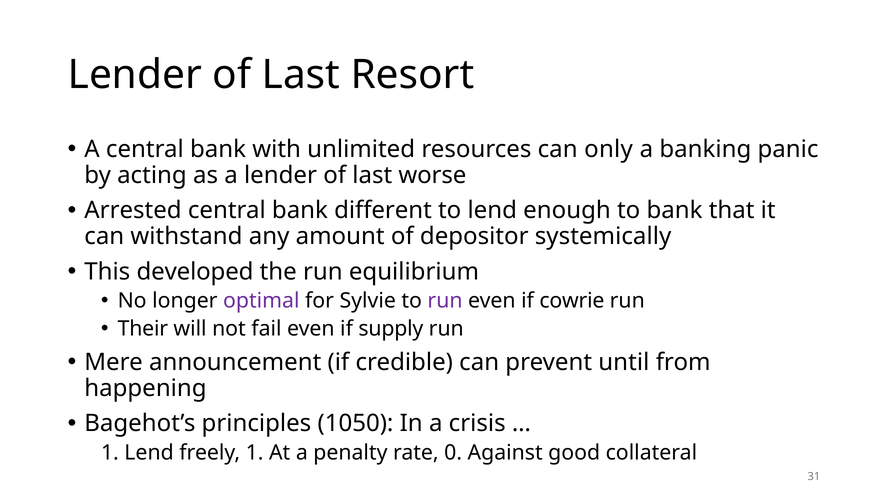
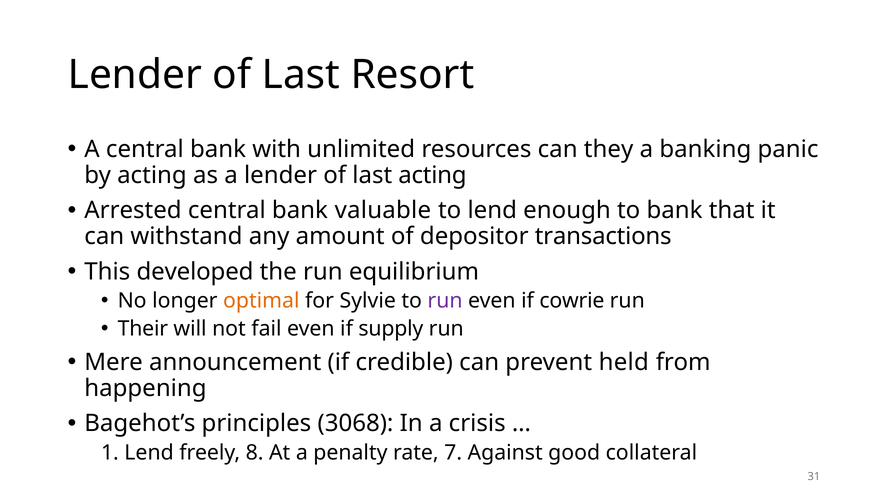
only: only -> they (609, 149)
last worse: worse -> acting (432, 175)
different: different -> valuable (383, 210)
systemically: systemically -> transactions (603, 236)
optimal colour: purple -> orange (261, 301)
until: until -> held (624, 362)
1050: 1050 -> 3068 (355, 423)
freely 1: 1 -> 8 (255, 452)
0: 0 -> 7 (453, 452)
